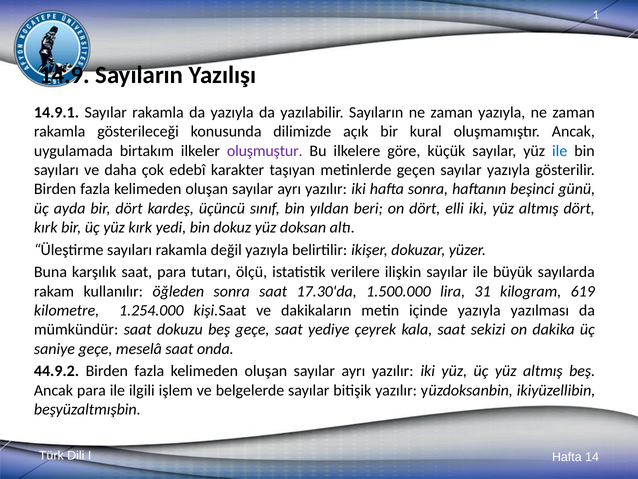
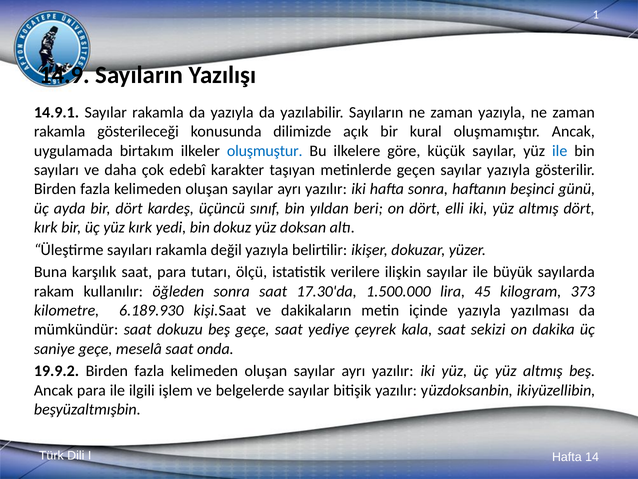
oluşmuştur colour: purple -> blue (265, 151)
31: 31 -> 45 (483, 291)
619: 619 -> 373 (583, 291)
1.254.000: 1.254.000 -> 6.189.930 (151, 310)
44.9.2: 44.9.2 -> 19.9.2 (57, 371)
